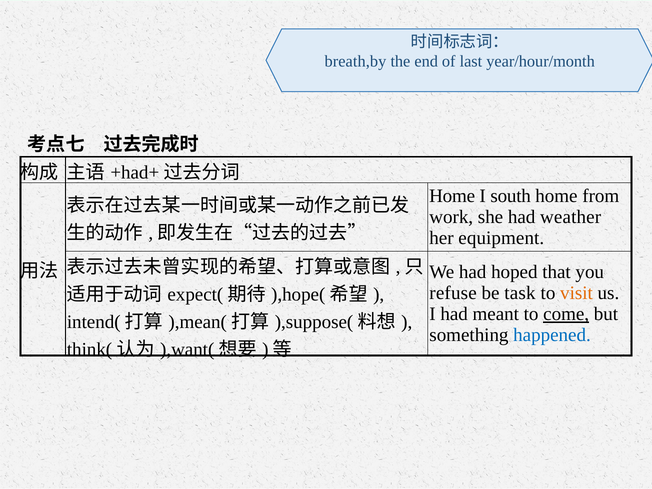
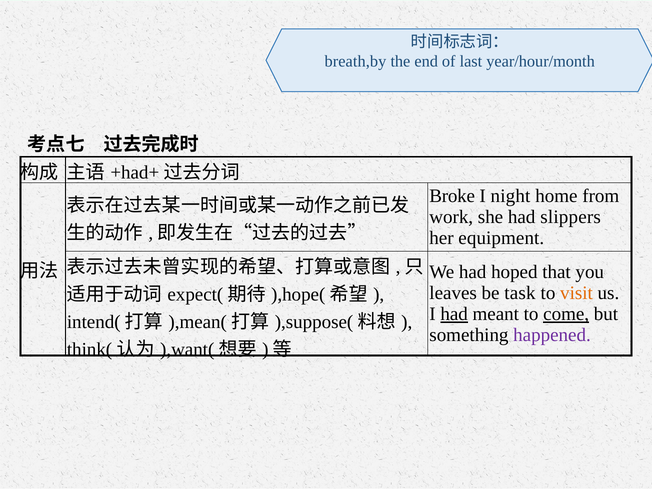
Home: Home -> Broke (452, 196)
south: south -> night (510, 196)
weather: weather -> slippers (571, 217)
refuse: refuse -> leaves (453, 293)
had underline: none -> present (454, 314)
happened colour: blue -> purple (552, 335)
